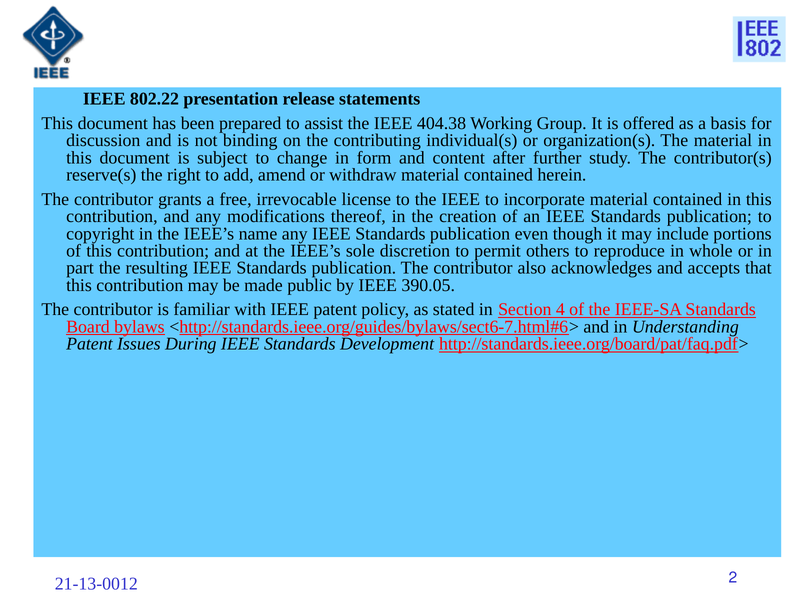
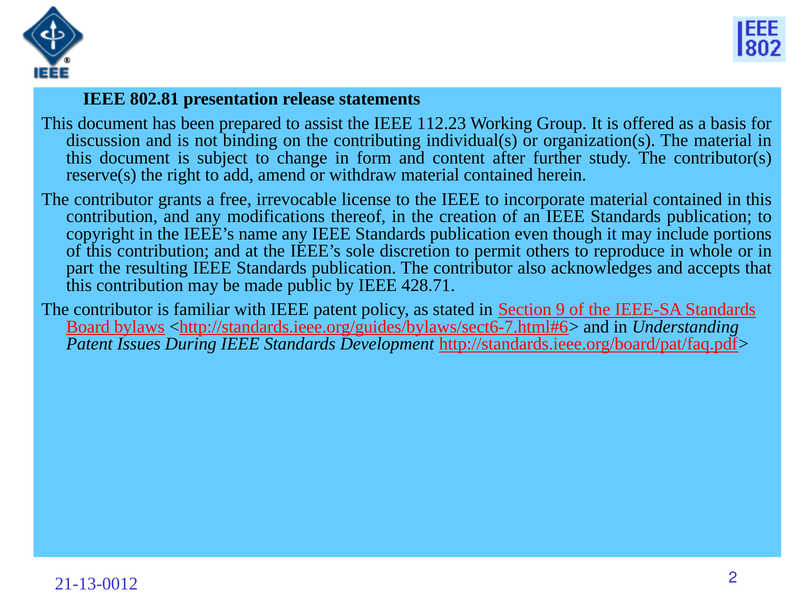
802.22: 802.22 -> 802.81 (155, 99)
404.38: 404.38 -> 112.23 (442, 123)
390.05: 390.05 -> 428.71 (428, 285)
4: 4 -> 9 (560, 309)
